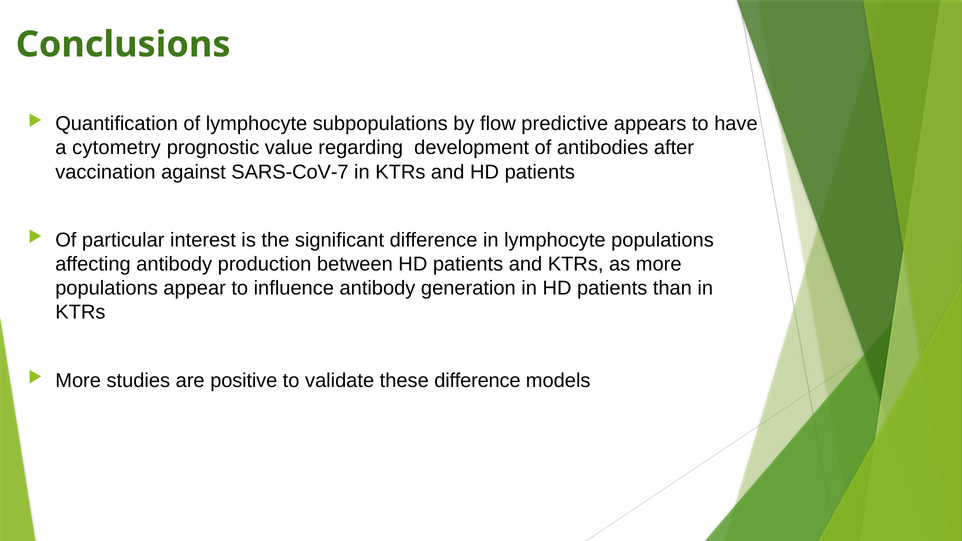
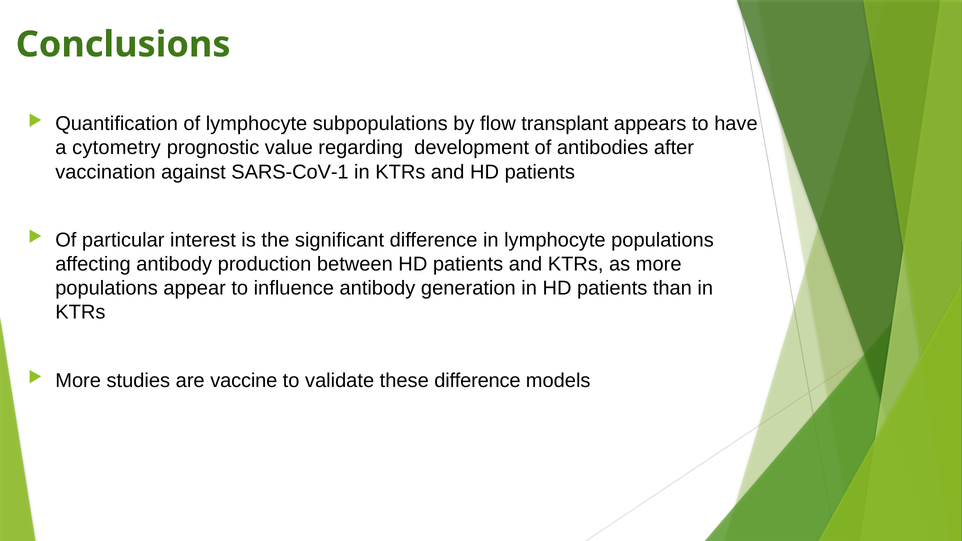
predictive: predictive -> transplant (565, 124)
SARS-CoV-7: SARS-CoV-7 -> SARS-CoV-1 (290, 172)
positive: positive -> vaccine (244, 381)
